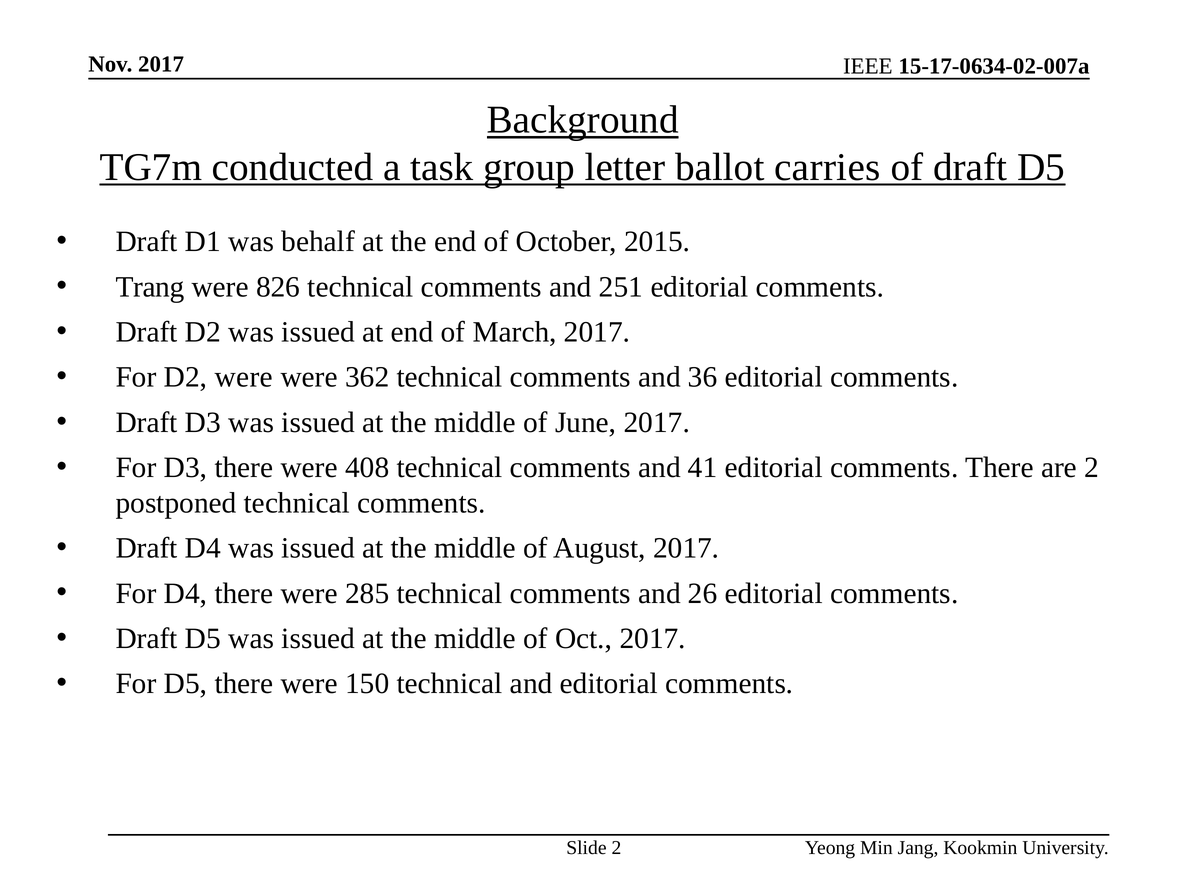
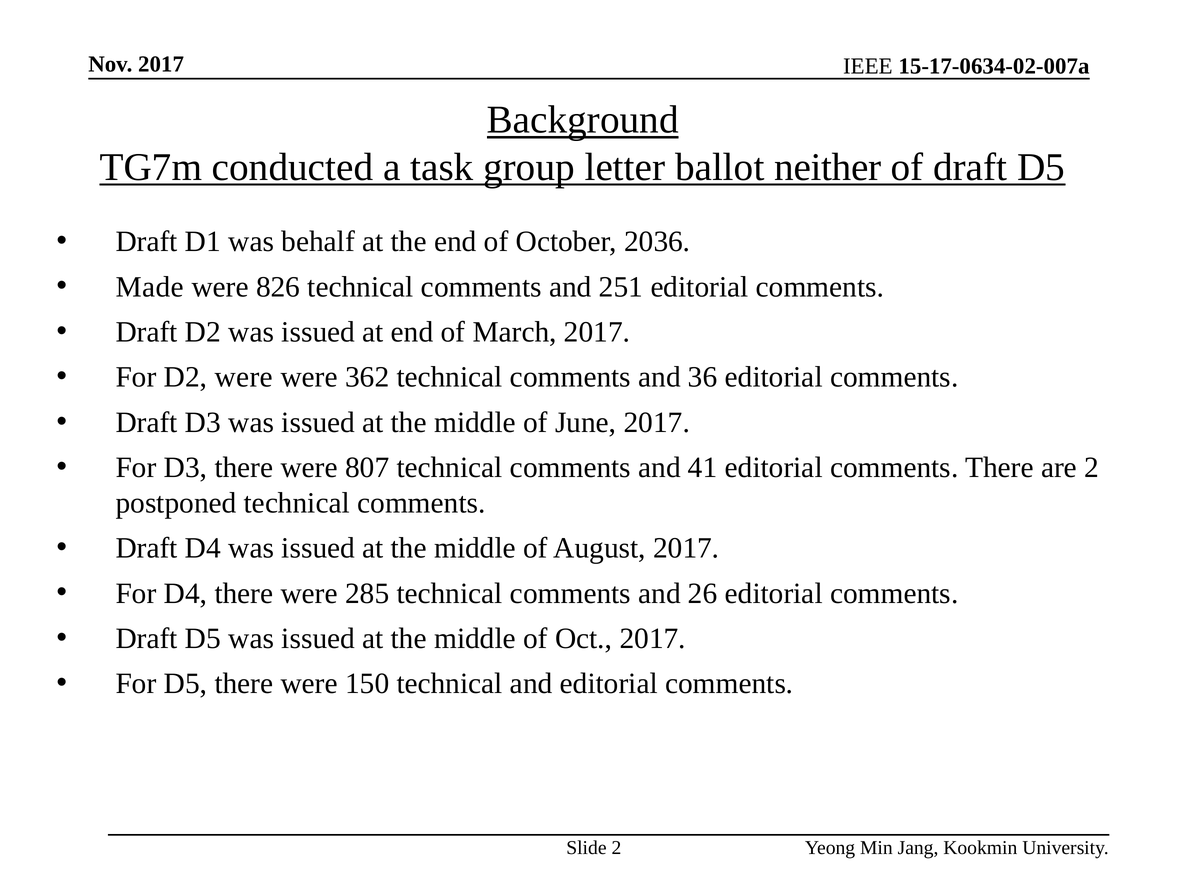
carries: carries -> neither (828, 167)
2015: 2015 -> 2036 (657, 241)
Trang: Trang -> Made (150, 287)
408: 408 -> 807 (367, 467)
